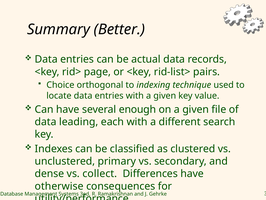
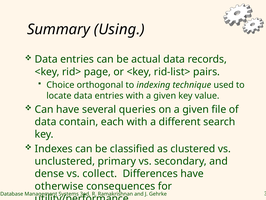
Better: Better -> Using (119, 29)
enough: enough -> queries (137, 109)
leading: leading -> contain (79, 122)
